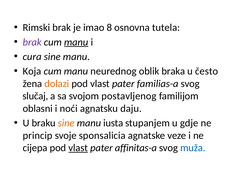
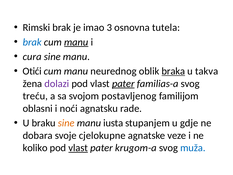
8: 8 -> 3 (109, 28)
brak colour: purple -> blue (32, 42)
Koja: Koja -> Otići (32, 71)
braka underline: none -> present (173, 71)
često: često -> takva (207, 71)
dolazi colour: orange -> purple (57, 83)
pater underline: none -> present (123, 83)
slučaj: slučaj -> treću (35, 96)
daju: daju -> rade (131, 108)
princip: princip -> dobara (38, 135)
sponsalicia: sponsalicia -> cjelokupne (102, 135)
cijepa: cijepa -> koliko (35, 148)
affinitas-a: affinitas-a -> krugom-a (136, 148)
